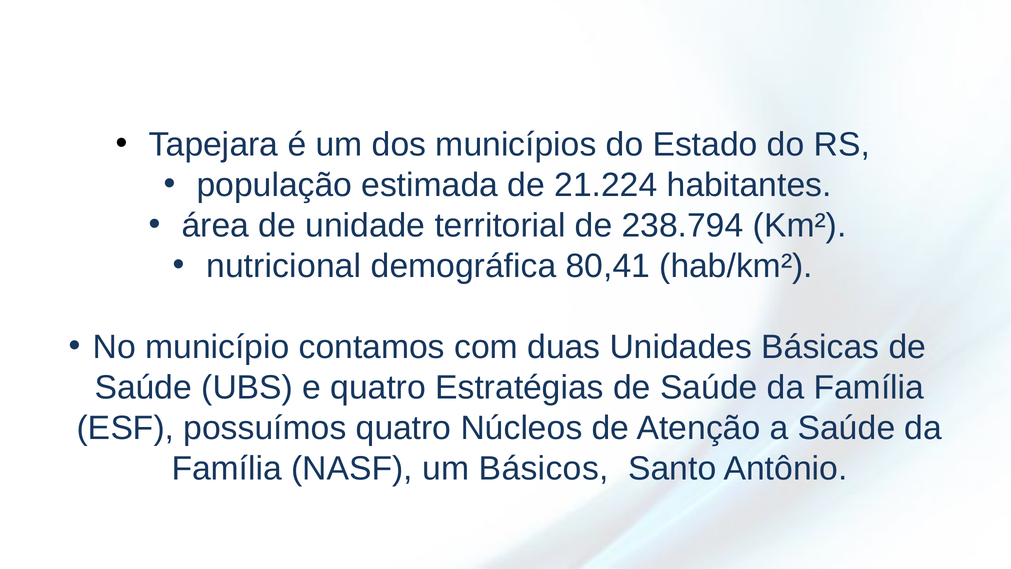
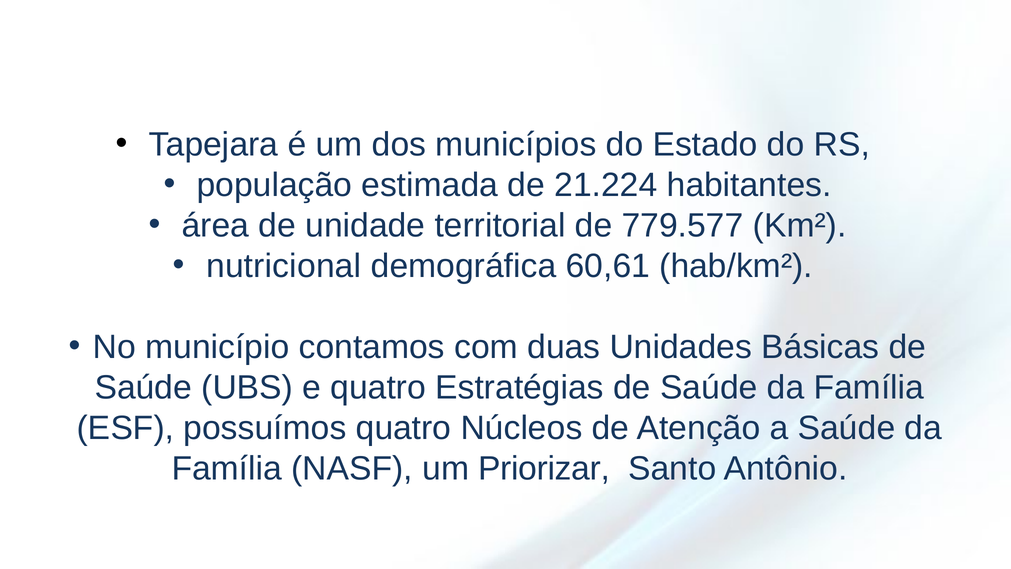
238.794: 238.794 -> 779.577 (683, 226)
80,41: 80,41 -> 60,61 (608, 266)
Básicos: Básicos -> Priorizar (544, 468)
